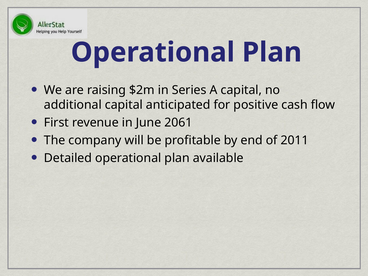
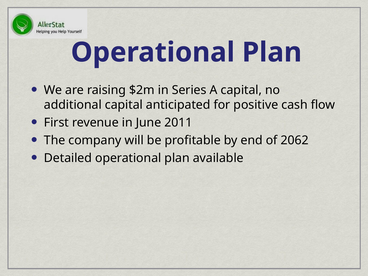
2061: 2061 -> 2011 (178, 123)
2011: 2011 -> 2062 (295, 140)
